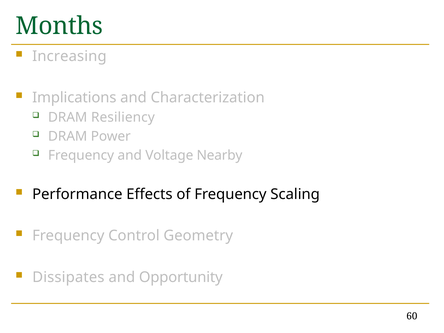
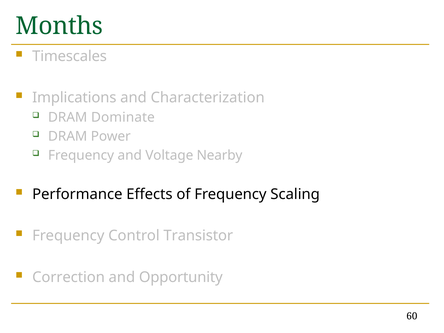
Increasing: Increasing -> Timescales (70, 56)
Resiliency: Resiliency -> Dominate (123, 117)
Geometry: Geometry -> Transistor (198, 236)
Dissipates: Dissipates -> Correction (69, 277)
